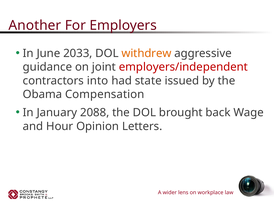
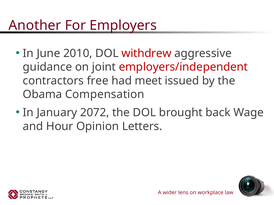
2033: 2033 -> 2010 (78, 54)
withdrew colour: orange -> red (146, 54)
into: into -> free (98, 81)
state: state -> meet (148, 81)
2088: 2088 -> 2072 (95, 113)
